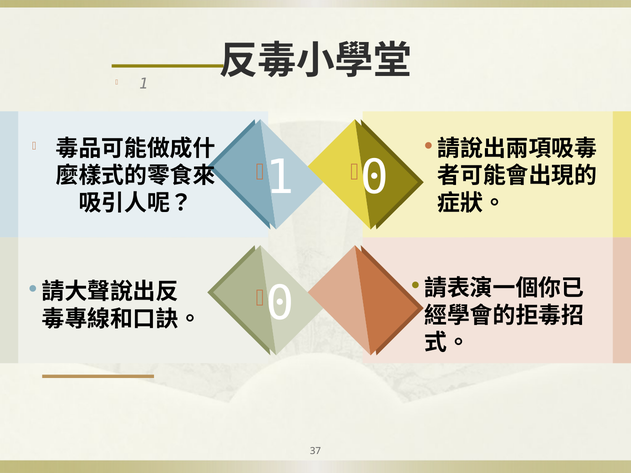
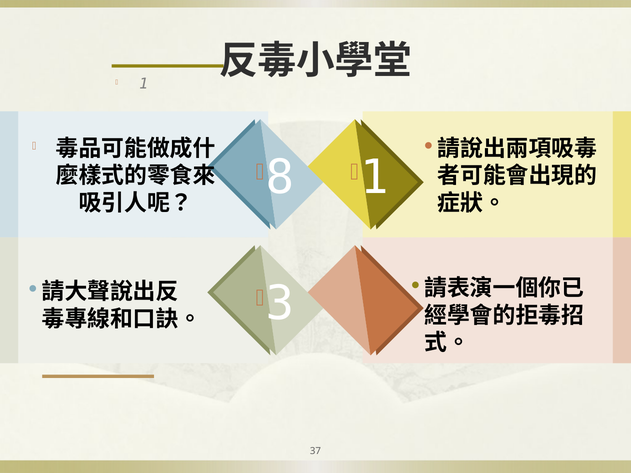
1: 1 -> 8 (280, 178)
0: 0 -> 1 (375, 178)
0: 0 -> 3 (280, 304)
